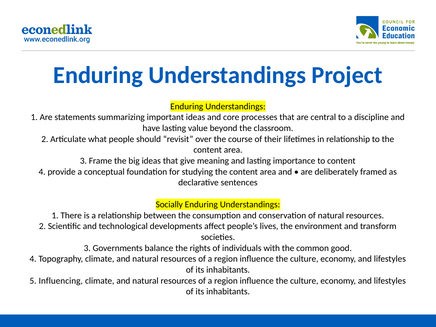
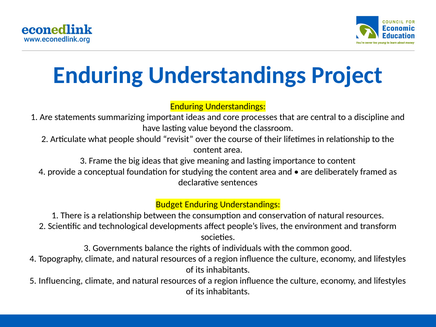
Socially: Socially -> Budget (169, 204)
